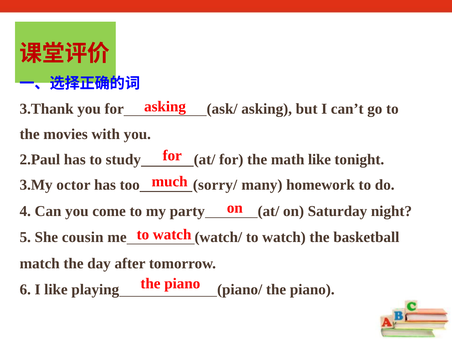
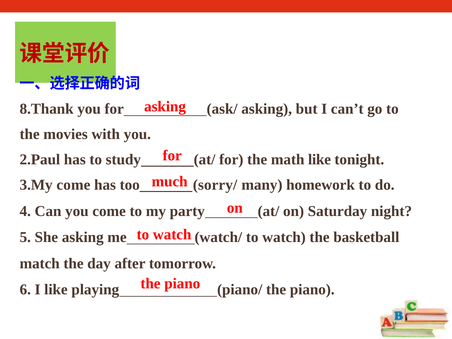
3.Thank: 3.Thank -> 8.Thank (47, 109)
3.My octor: octor -> come (73, 185)
She cousin: cousin -> asking (83, 237)
